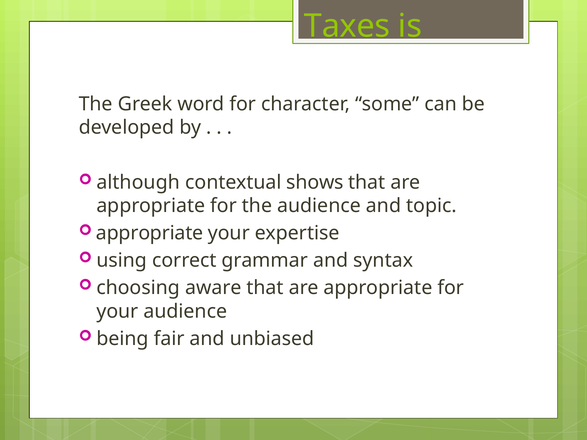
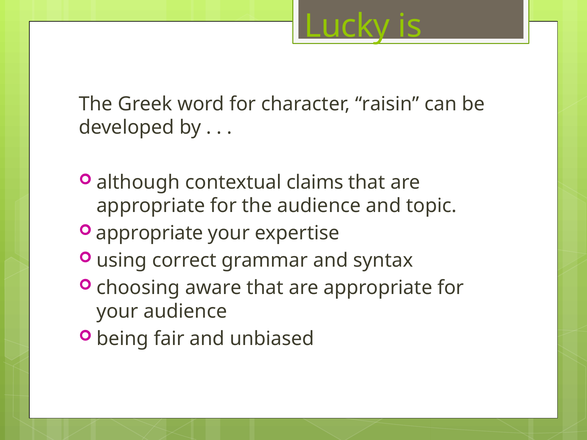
Taxes: Taxes -> Lucky (347, 26)
some: some -> raisin (387, 104)
shows: shows -> claims (315, 182)
